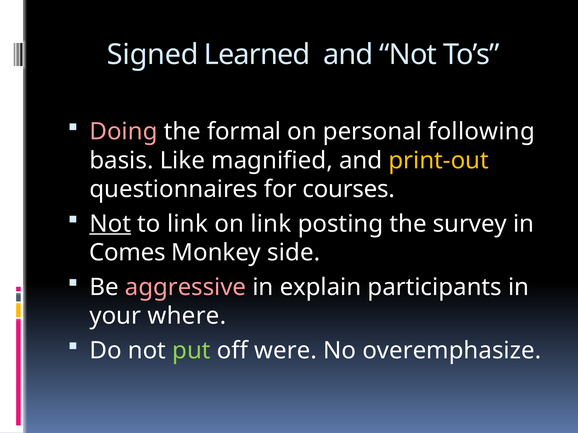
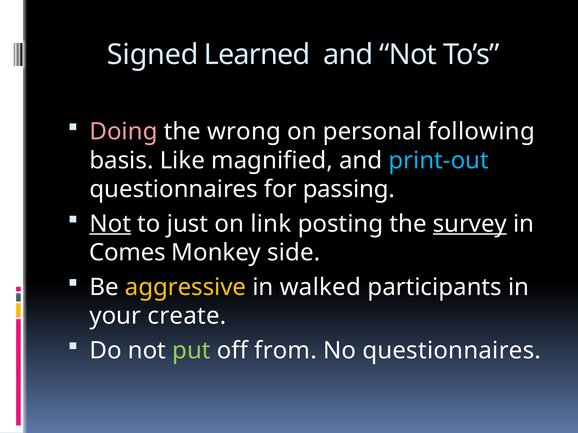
formal: formal -> wrong (244, 132)
print-out colour: yellow -> light blue (439, 161)
courses: courses -> passing (349, 190)
to link: link -> just (188, 224)
survey underline: none -> present (470, 224)
aggressive colour: pink -> yellow (186, 287)
explain: explain -> walked (320, 287)
where: where -> create (187, 316)
were: were -> from (286, 351)
No overemphasize: overemphasize -> questionnaires (452, 351)
